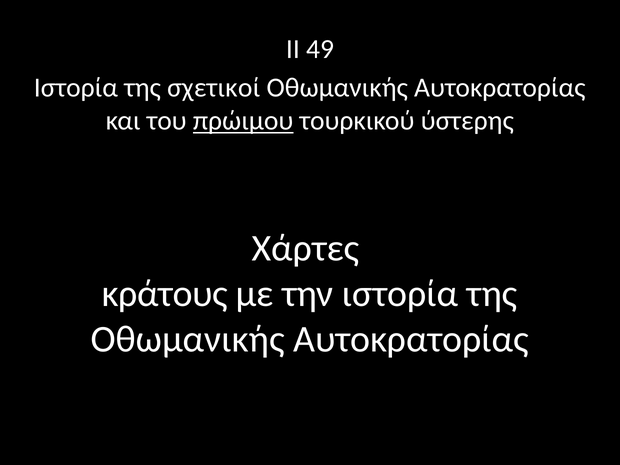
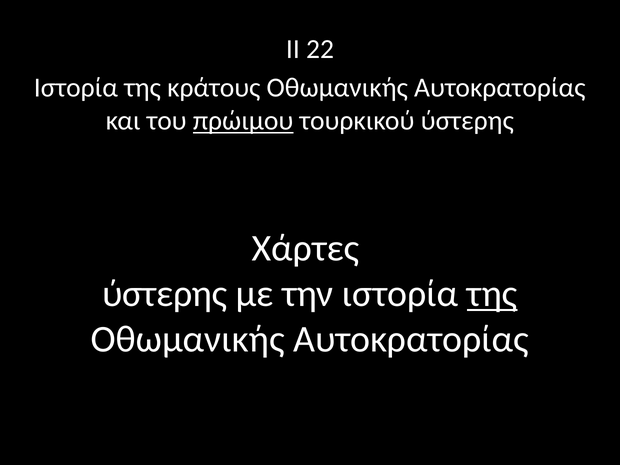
49: 49 -> 22 (320, 49)
σχετικοί: σχετικοί -> κράτους (214, 88)
κράτους: κράτους -> ύστερης (165, 294)
της underline: none -> present (492, 294)
